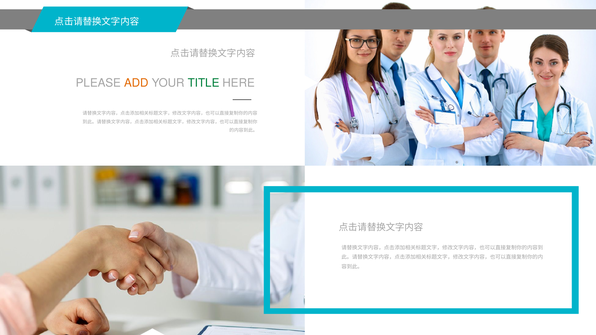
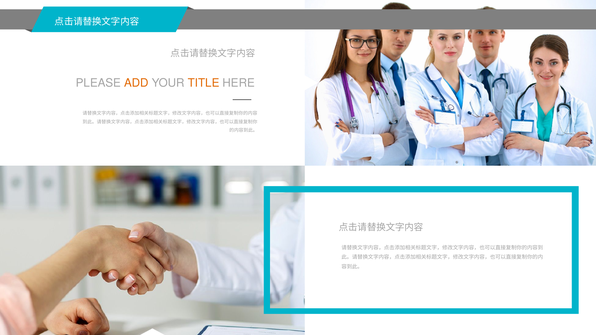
TITLE colour: green -> orange (204, 83)
